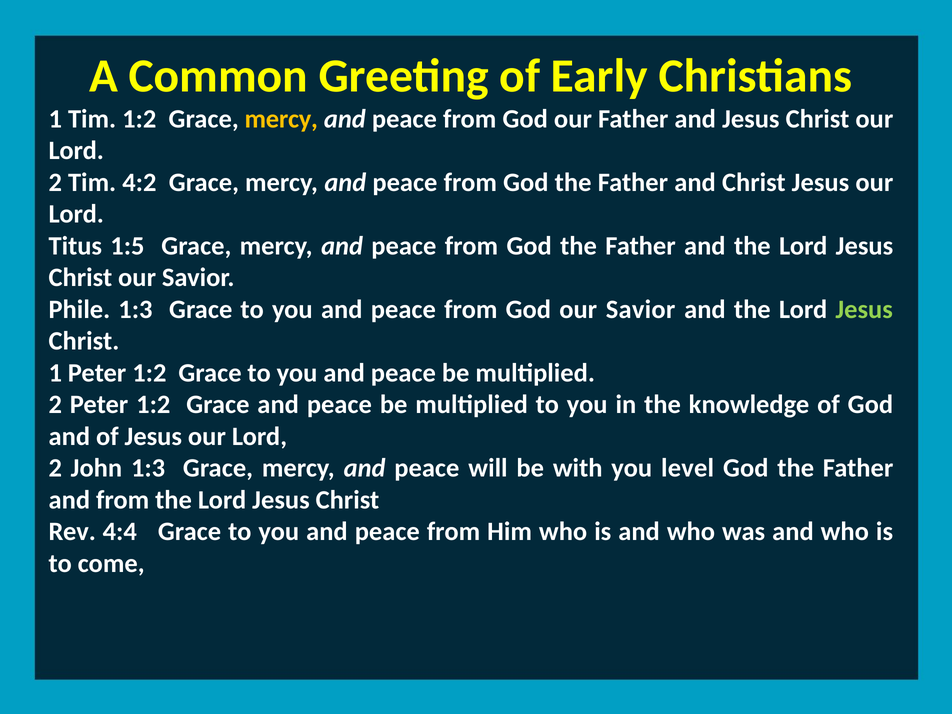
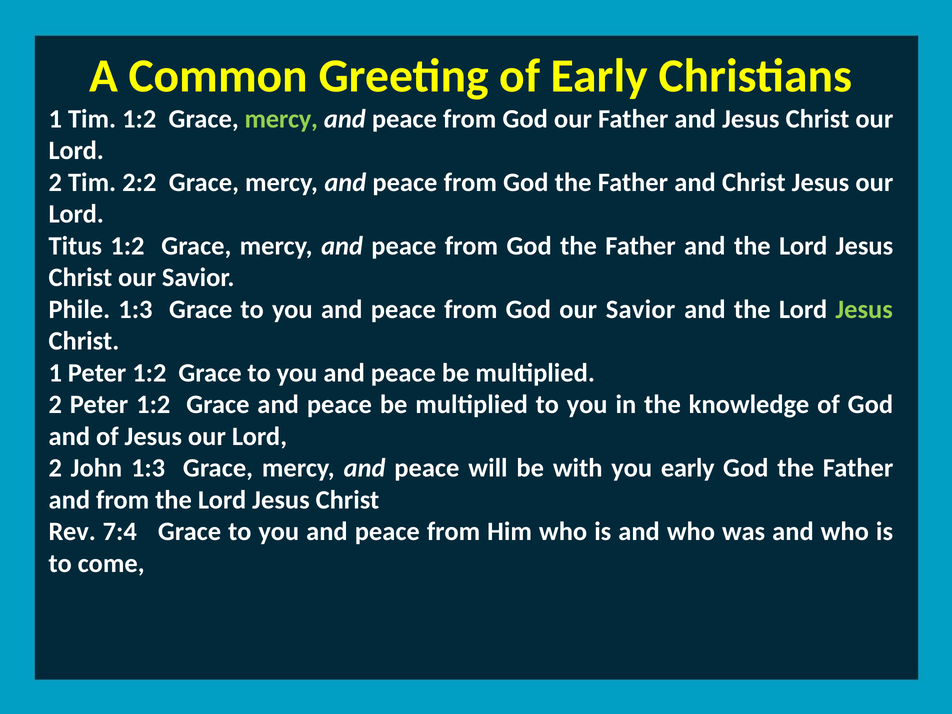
mercy colour: yellow -> light green (281, 119)
4:2: 4:2 -> 2:2 (139, 182)
Titus 1:5: 1:5 -> 1:2 (127, 246)
you level: level -> early (688, 468)
4:4: 4:4 -> 7:4 (120, 532)
